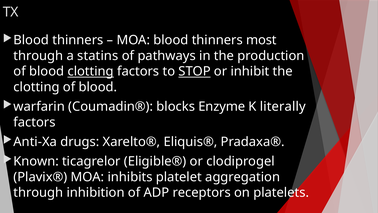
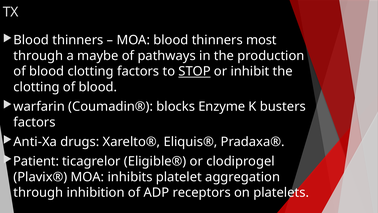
statins: statins -> maybe (98, 56)
clotting underline: present -> none (91, 71)
literally: literally -> busters (283, 106)
Known: Known -> Patient (36, 161)
